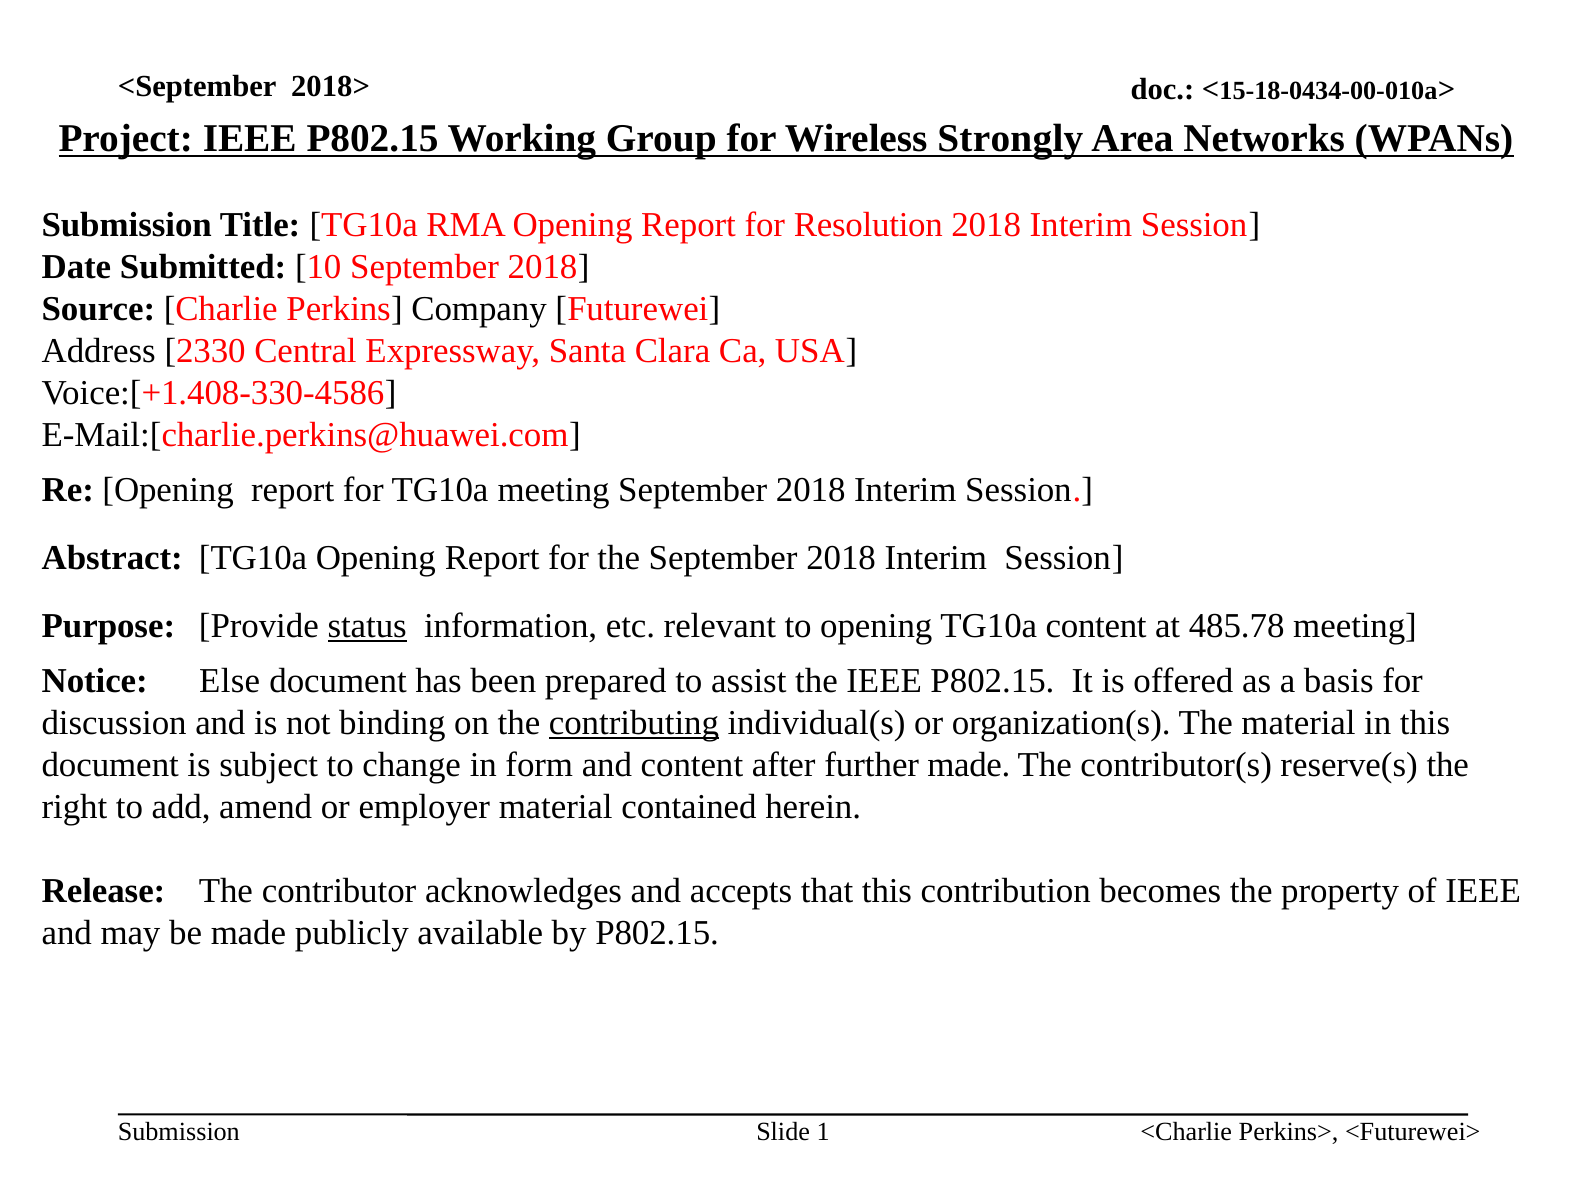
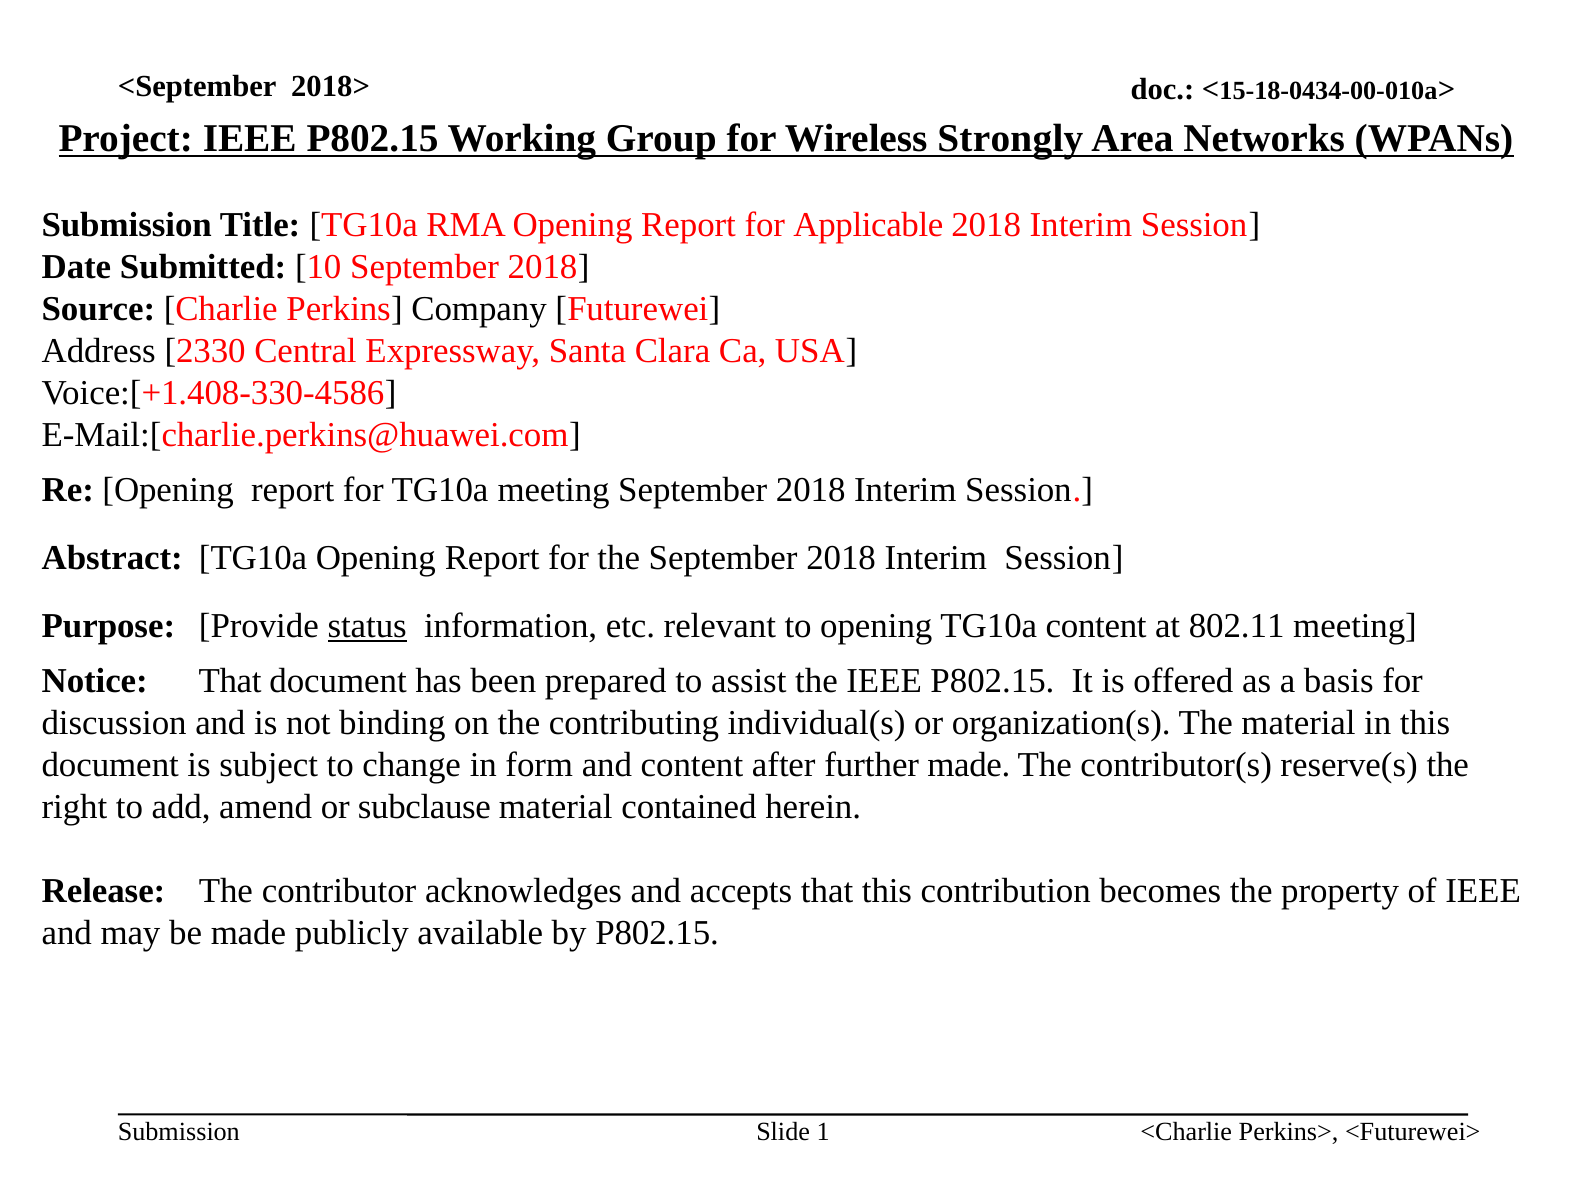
Resolution: Resolution -> Applicable (868, 225)
485.78: 485.78 -> 802.11 (1237, 626)
Notice Else: Else -> That (230, 681)
contributing underline: present -> none (634, 723)
employer: employer -> subclause (424, 807)
